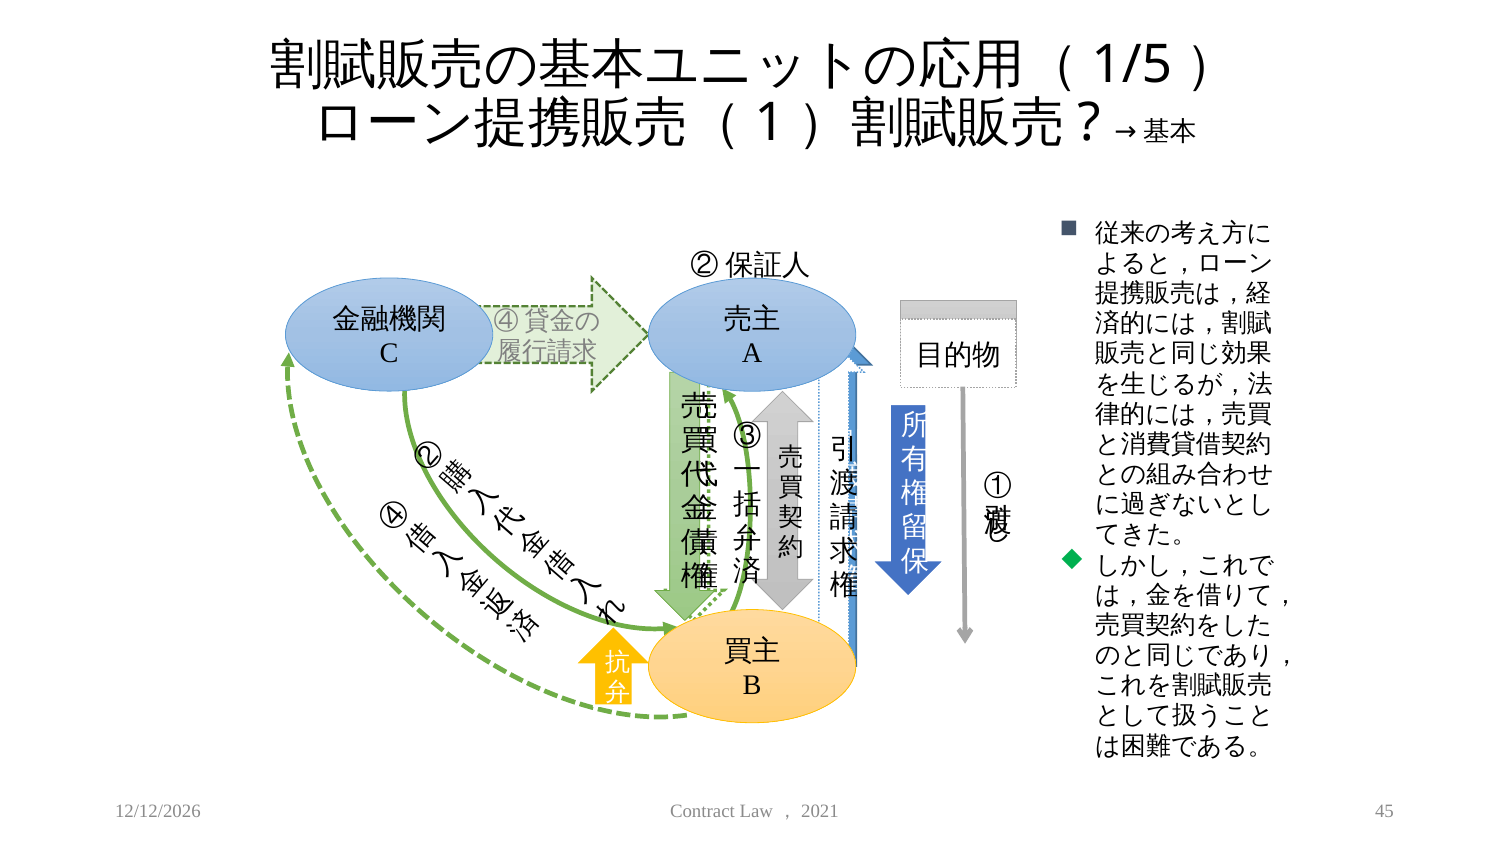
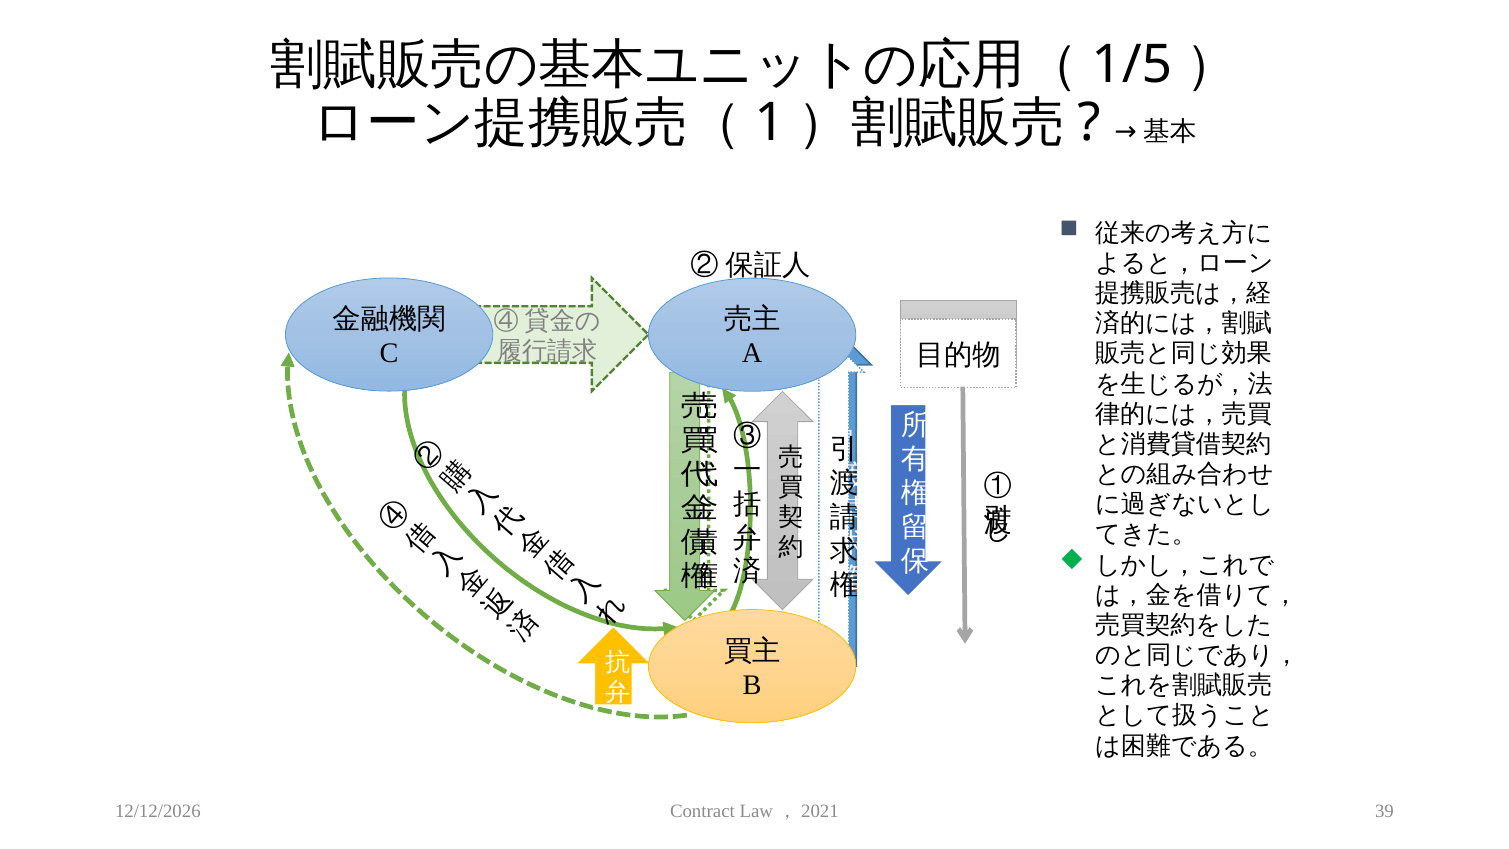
45: 45 -> 39 (1384, 811)
